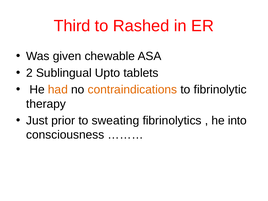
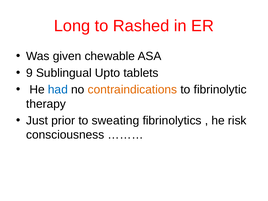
Third: Third -> Long (72, 26)
2: 2 -> 9 (29, 73)
had colour: orange -> blue (58, 90)
into: into -> risk (237, 121)
